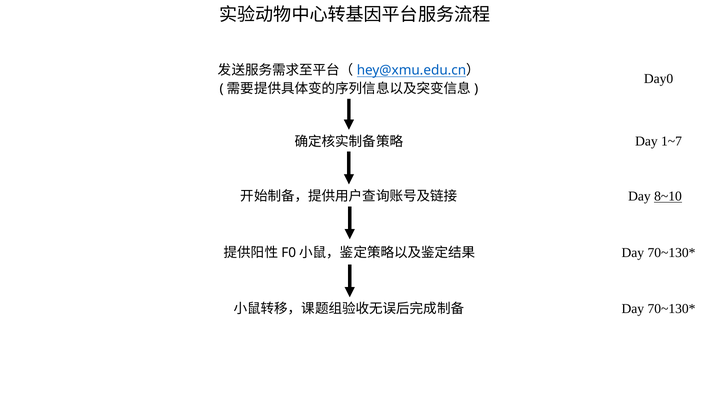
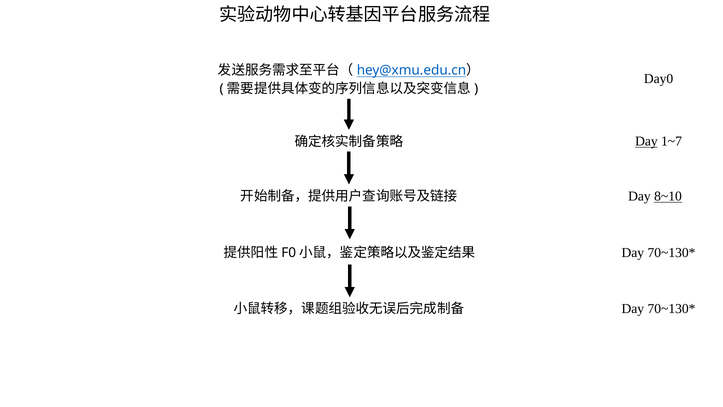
Day underline: none -> present (646, 141)
